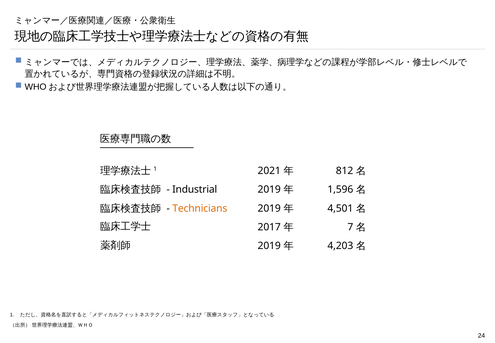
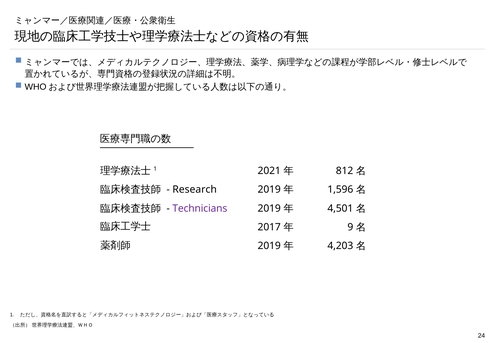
Industrial: Industrial -> Research (195, 189)
Technicians colour: orange -> purple (200, 208)
7: 7 -> 9 (350, 227)
